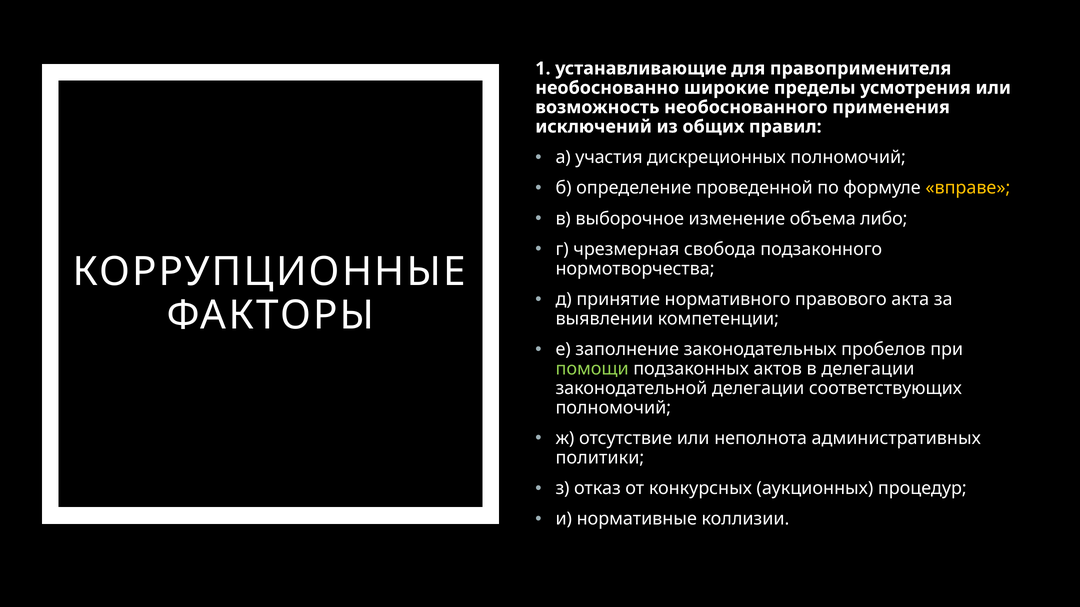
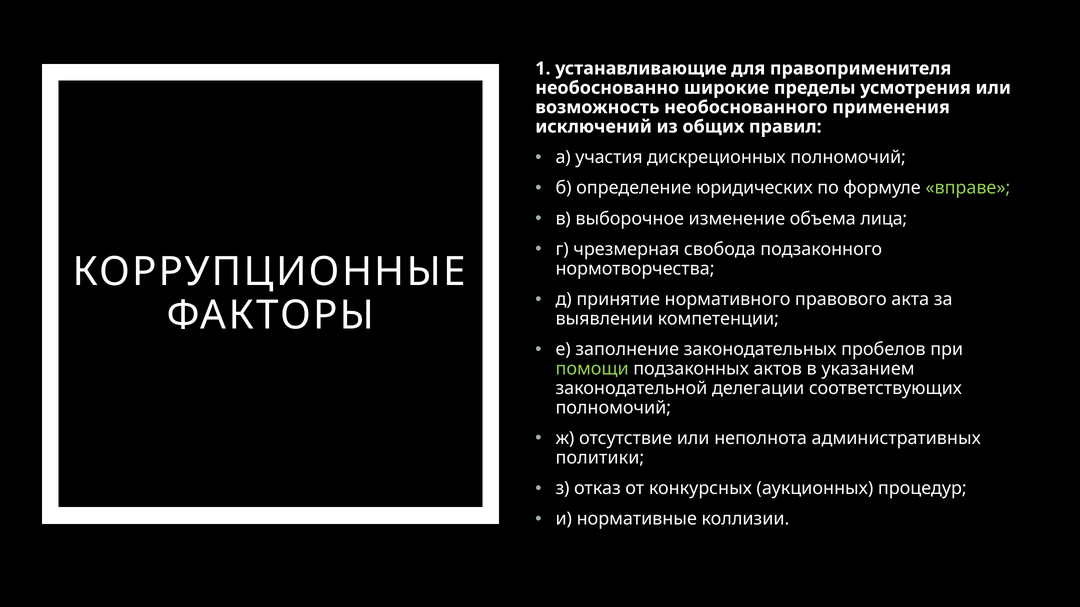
проведенной: проведенной -> юридических (754, 188)
вправе colour: yellow -> light green (968, 188)
либо: либо -> лица (884, 219)
в делегации: делегации -> указанием (868, 369)
